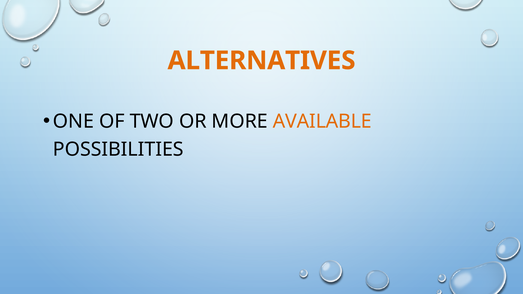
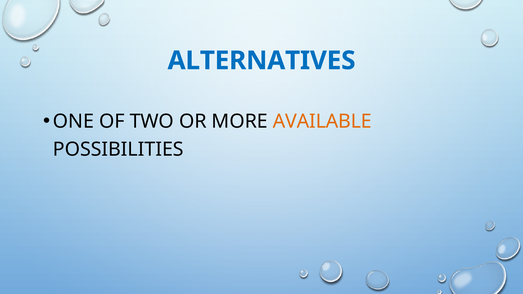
ALTERNATIVES colour: orange -> blue (262, 61)
